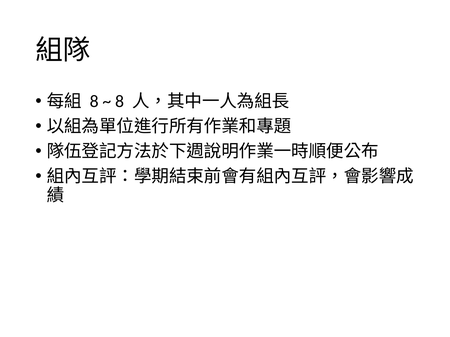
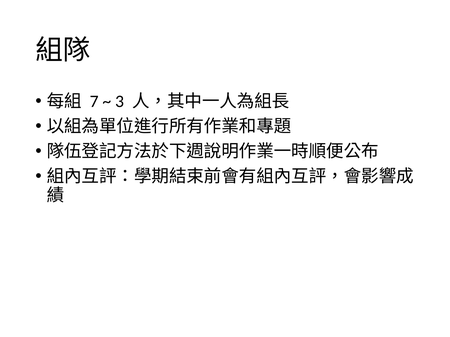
8: 8 -> 7 (94, 101)
8: 8 -> 3 (120, 101)
